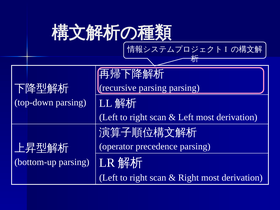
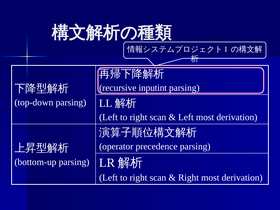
recursive parsing: parsing -> inputint (153, 88)
